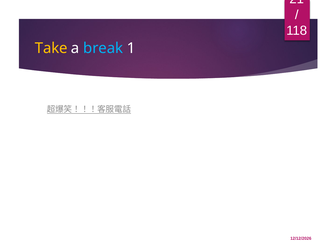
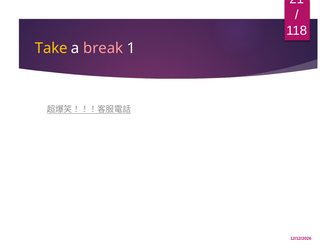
break colour: light blue -> pink (103, 48)
